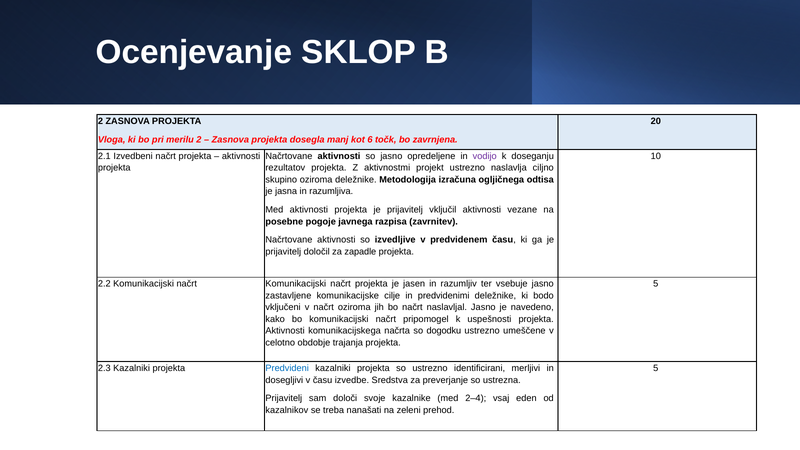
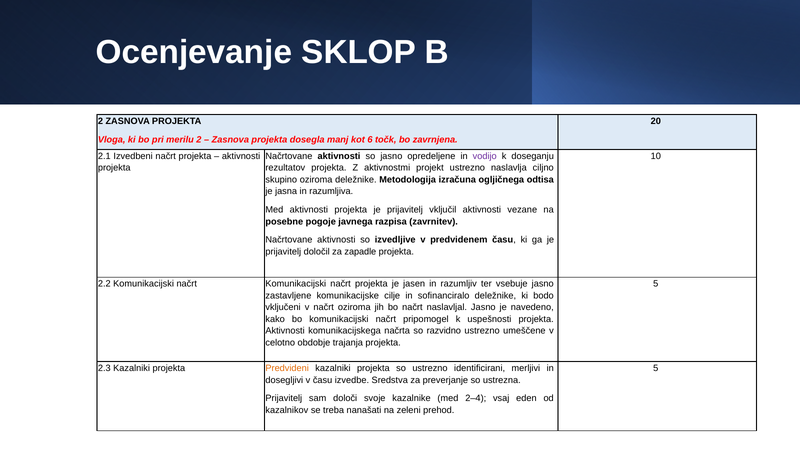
predvidenimi: predvidenimi -> sofinanciralo (444, 296)
dogodku: dogodku -> razvidno (444, 331)
Predvideni colour: blue -> orange (287, 368)
